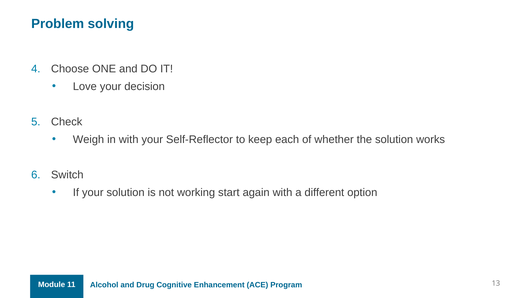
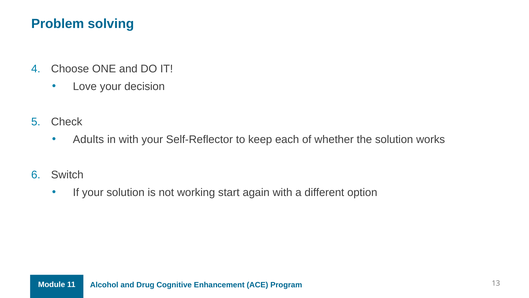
Weigh: Weigh -> Adults (88, 139)
